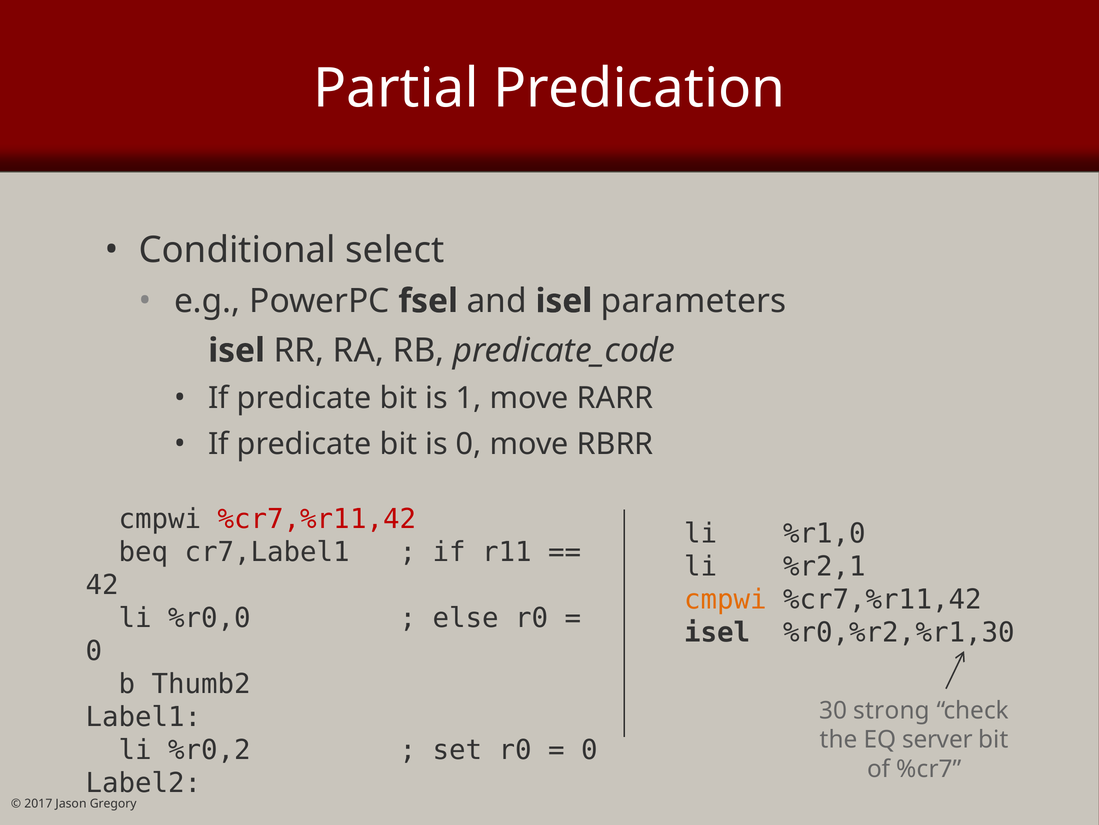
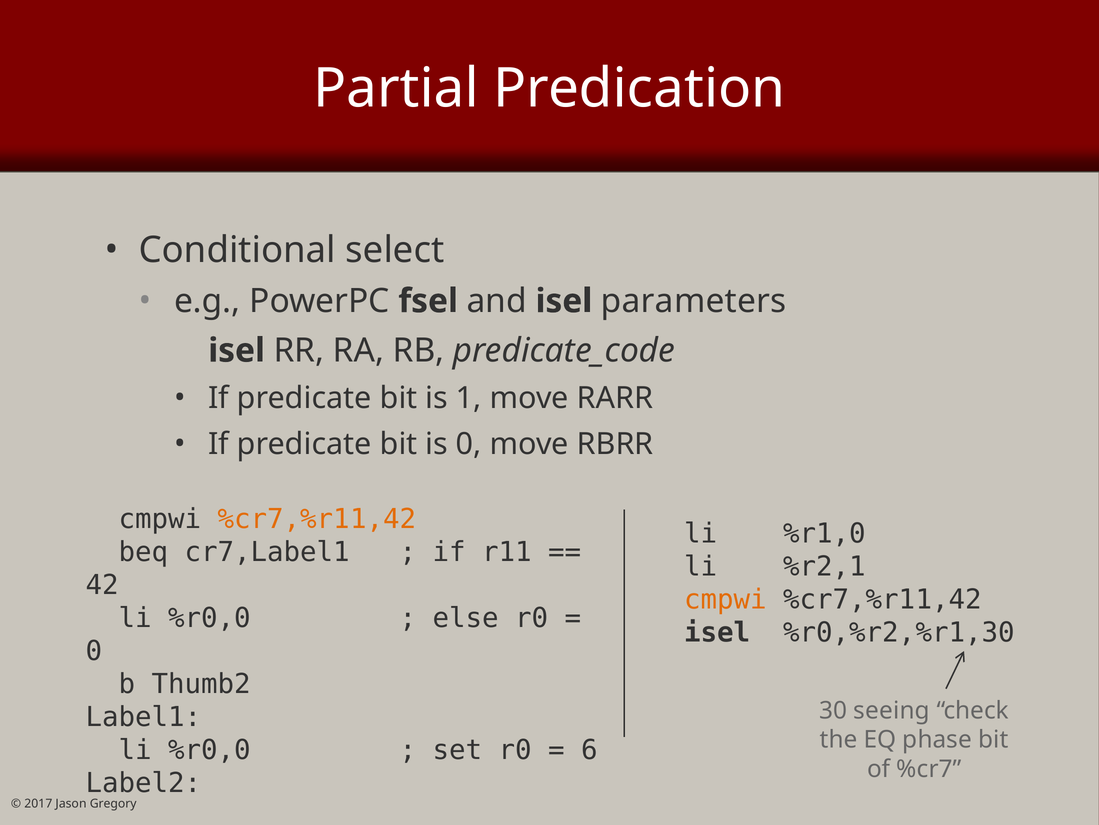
%cr7,%r11,42 colour: red -> orange (317, 519)
strong: strong -> seeing (892, 710)
server: server -> phase (937, 739)
%r0,2: %r0,2 -> %r0,0 (209, 750)
0: 0 -> 6 (590, 750)
